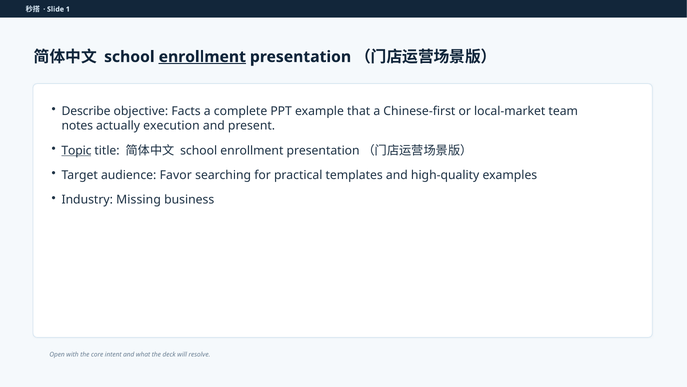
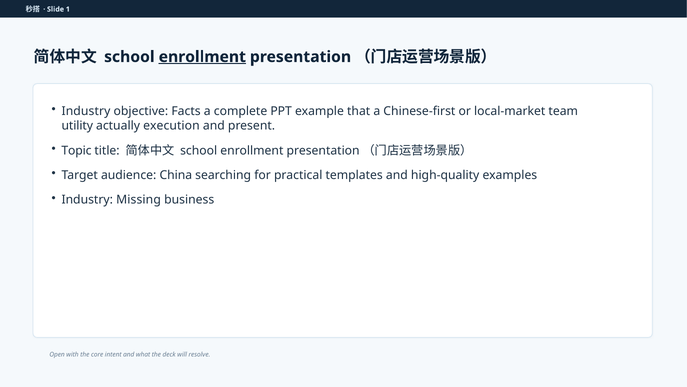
Describe: Describe -> Industry (86, 111)
notes: notes -> utility (77, 126)
Topic underline: present -> none (76, 150)
Favor: Favor -> China (176, 175)
